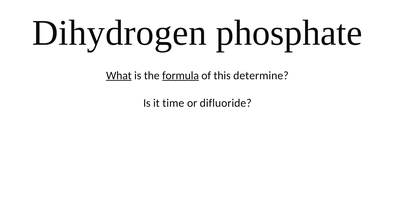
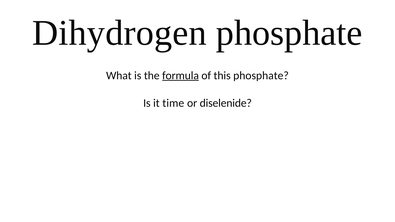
What underline: present -> none (119, 76)
this determine: determine -> phosphate (261, 76)
difluoride: difluoride -> diselenide (226, 103)
